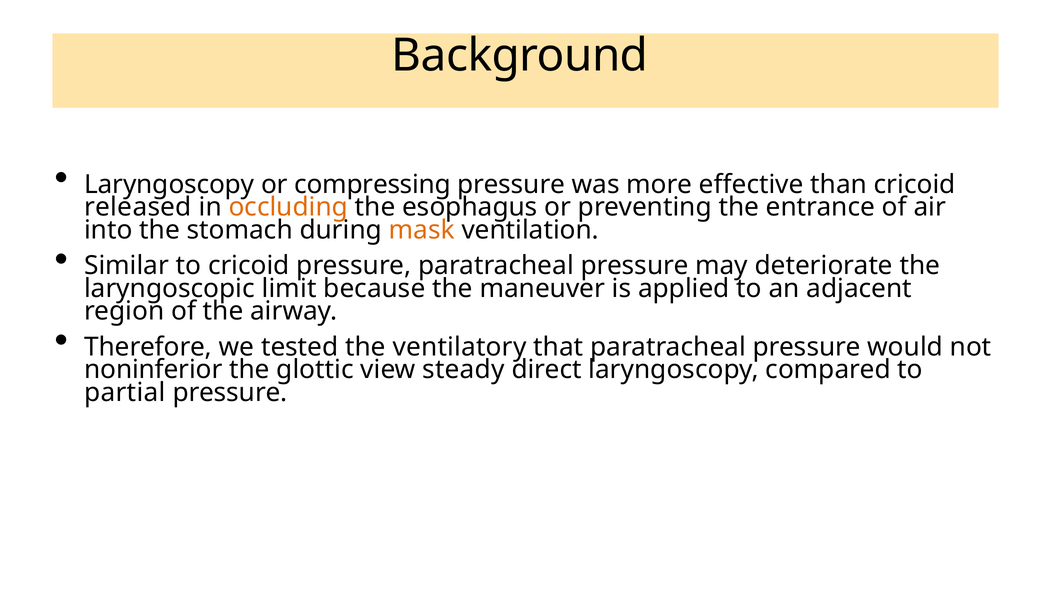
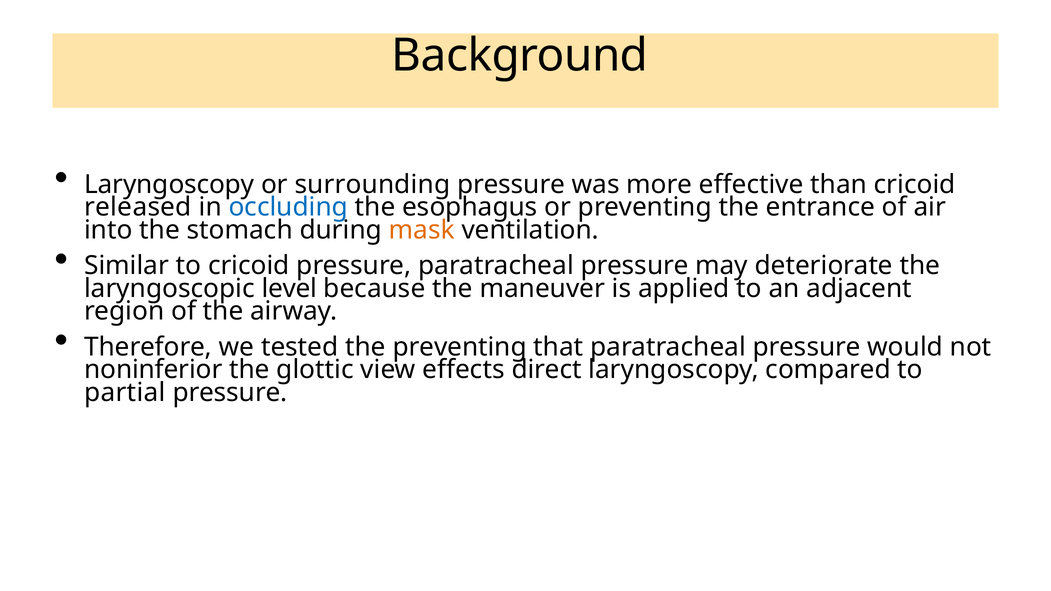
compressing: compressing -> surrounding (372, 185)
occluding colour: orange -> blue (288, 207)
limit: limit -> level (289, 289)
the ventilatory: ventilatory -> preventing (460, 347)
steady: steady -> effects (463, 370)
